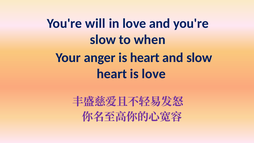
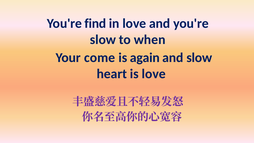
will: will -> find (95, 23)
anger: anger -> come (100, 58)
is heart: heart -> again (145, 58)
